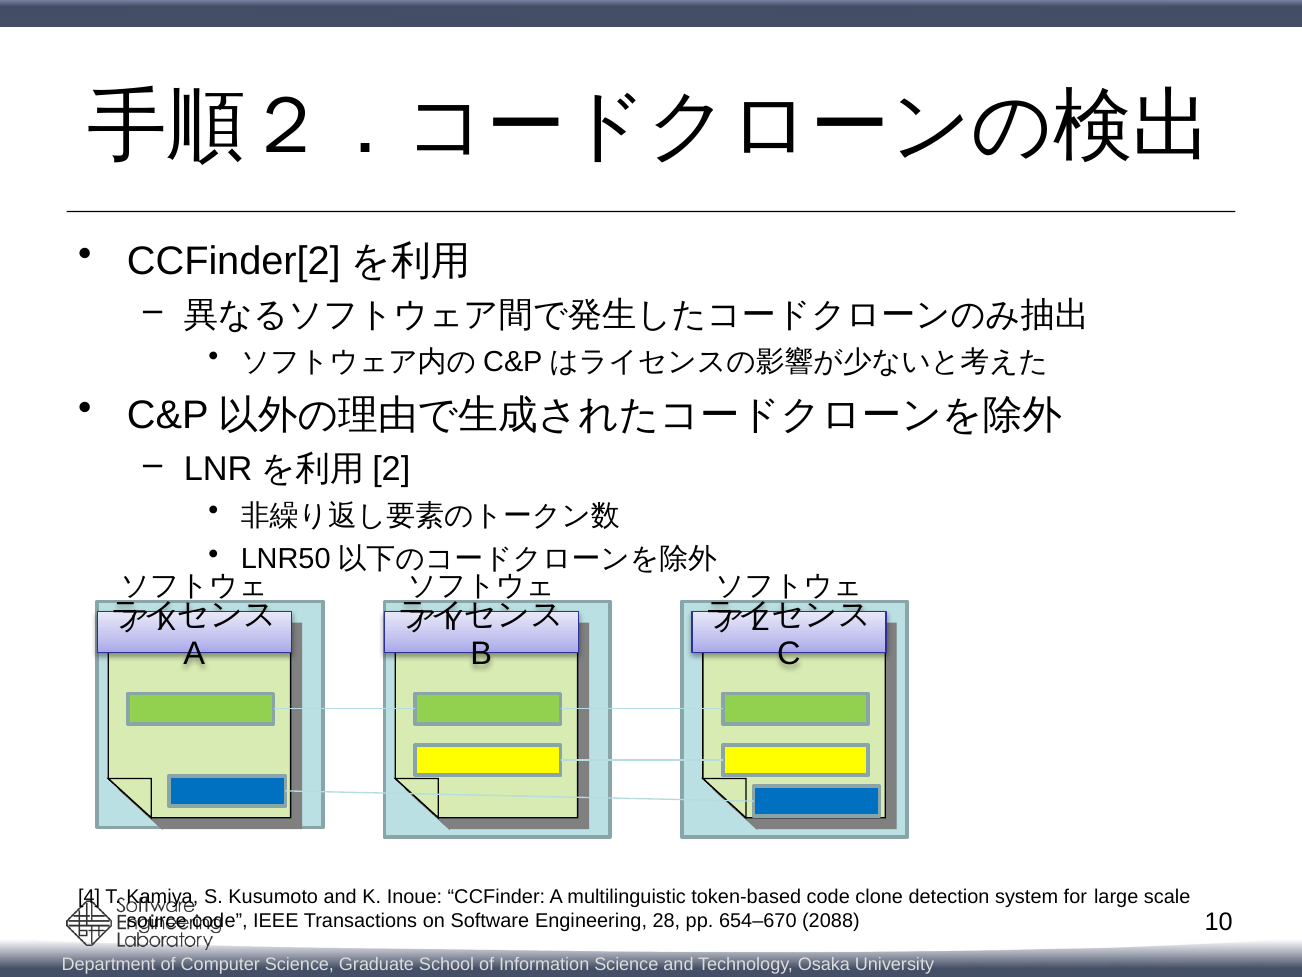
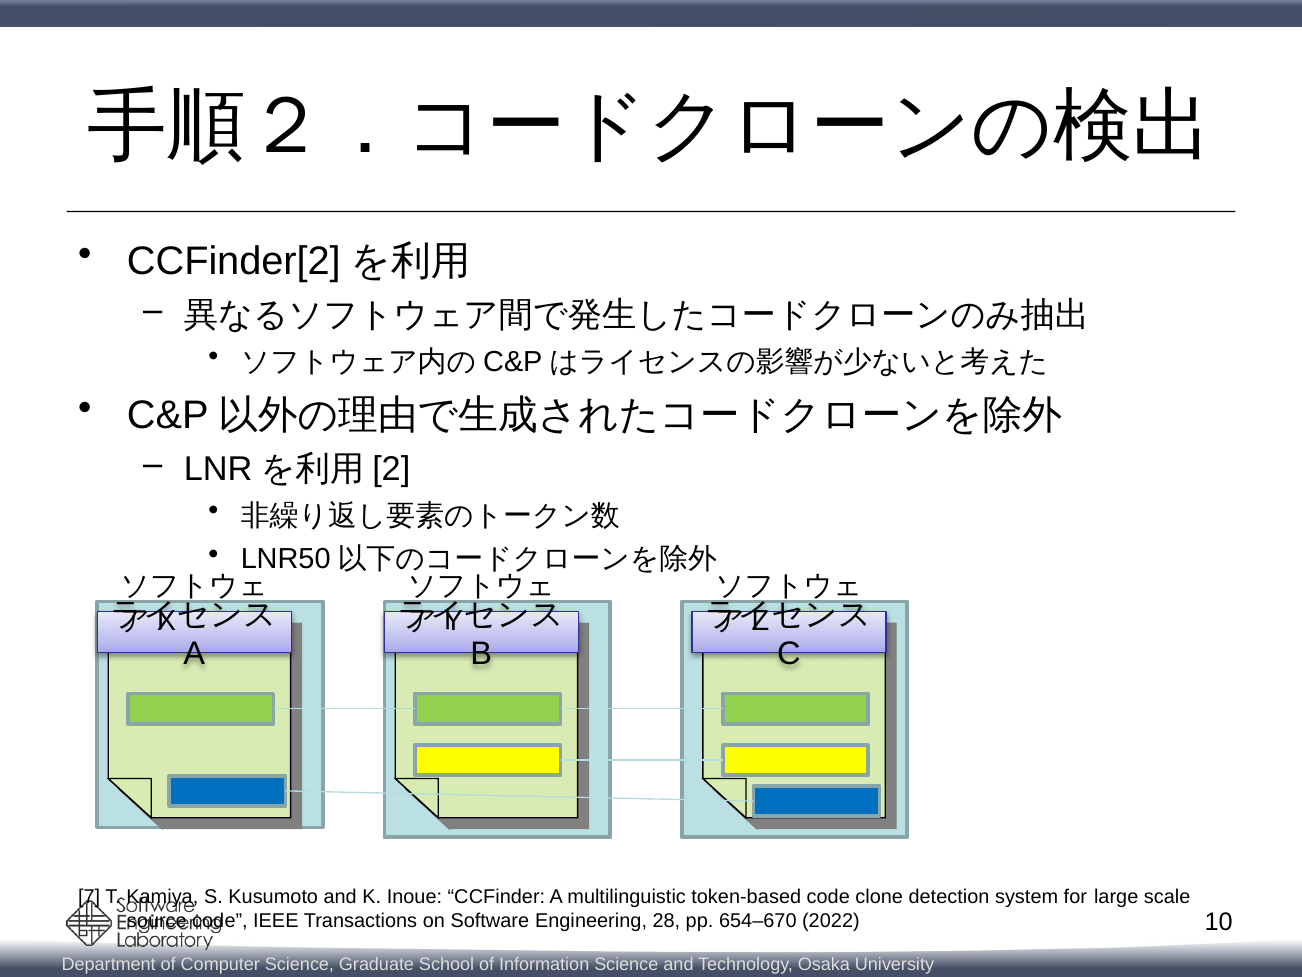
4: 4 -> 7 (89, 897)
2088: 2088 -> 2022 (831, 921)
